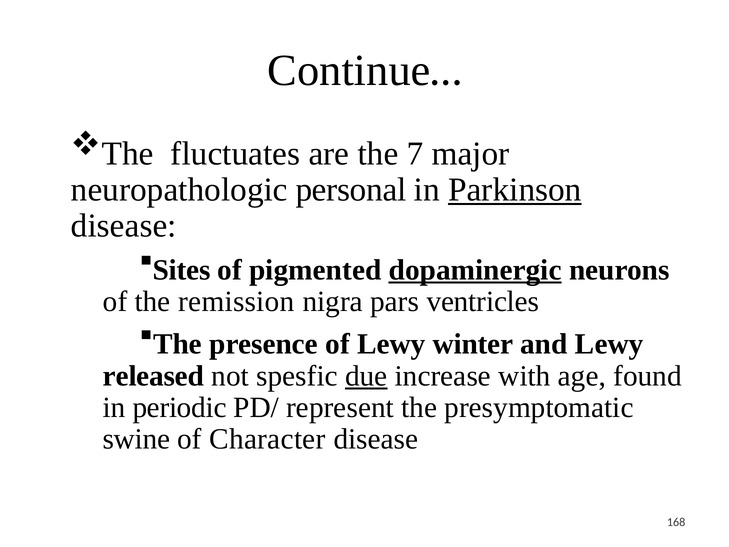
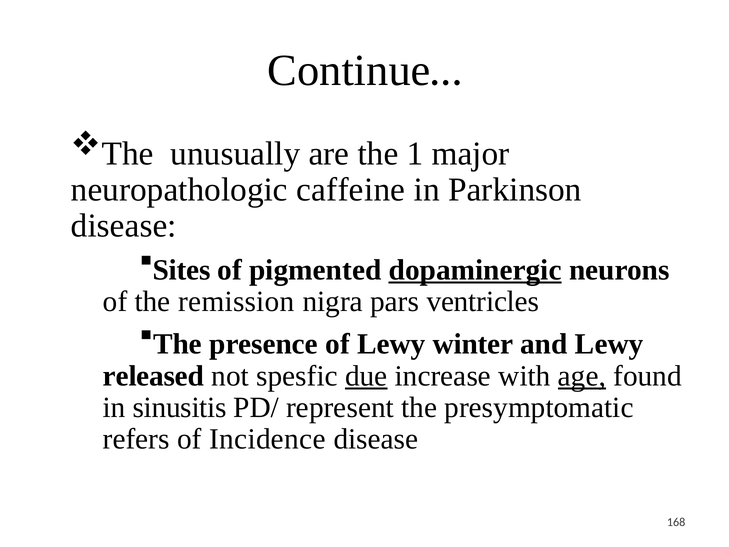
fluctuates: fluctuates -> unusually (235, 154)
7: 7 -> 1 (415, 154)
personal: personal -> caffeine (351, 190)
Parkinson underline: present -> none (515, 190)
age underline: none -> present (582, 376)
periodic: periodic -> sinusitis (180, 407)
swine: swine -> refers (136, 439)
Character: Character -> Incidence (267, 439)
